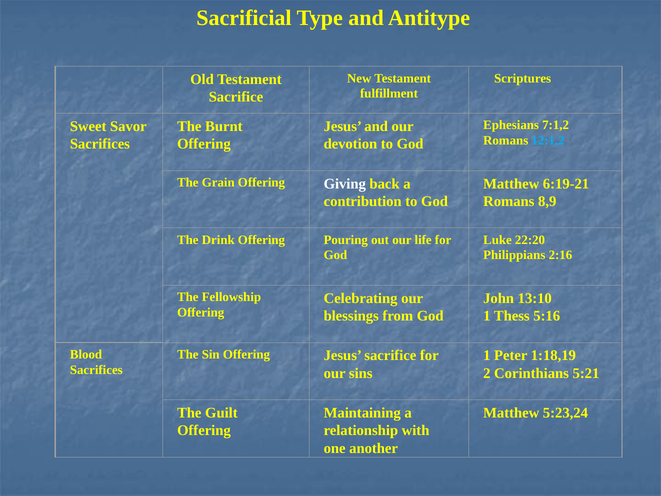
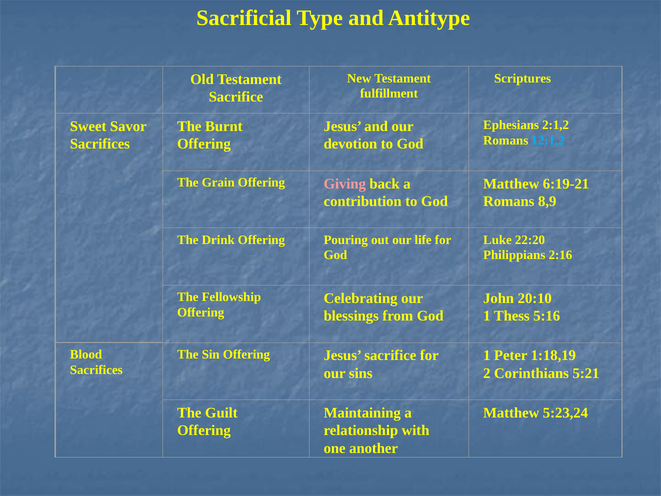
7:1,2: 7:1,2 -> 2:1,2 (556, 125)
Giving colour: white -> pink (345, 184)
13:10: 13:10 -> 20:10 (535, 298)
